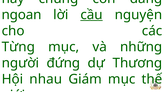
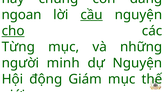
cho underline: none -> present (13, 31)
đứng: đứng -> minh (63, 63)
dự Thương: Thương -> Nguyện (137, 63)
nhau: nhau -> động (46, 79)
